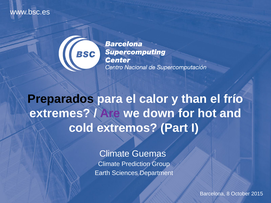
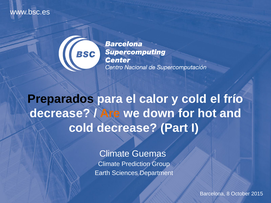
y than: than -> cold (194, 99)
extremes: extremes -> decrease (60, 114)
Are colour: purple -> orange (110, 114)
cold extremos: extremos -> decrease (127, 128)
